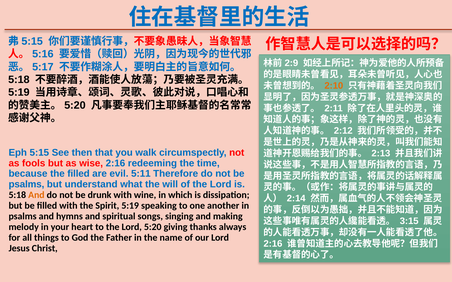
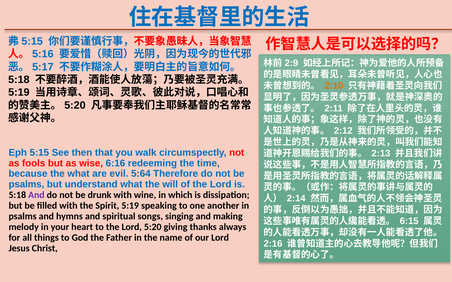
wise 2:16: 2:16 -> 6:16 (115, 163)
the filled: filled -> what (78, 174)
5:11: 5:11 -> 5:64 (141, 174)
And colour: orange -> purple (36, 195)
3:15: 3:15 -> 6:15 (409, 221)
